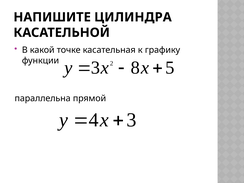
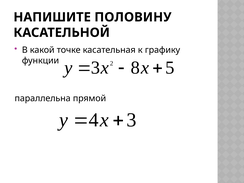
ЦИЛИНДРА: ЦИЛИНДРА -> ПОЛОВИНУ (133, 17)
